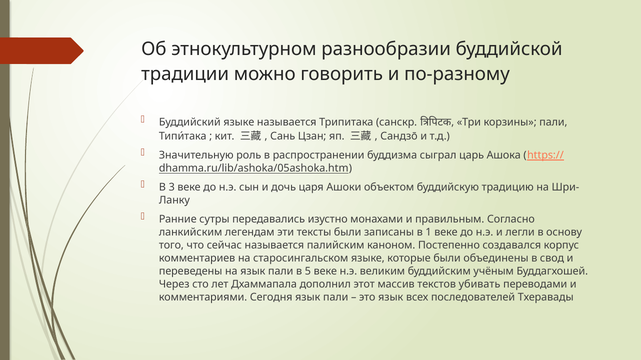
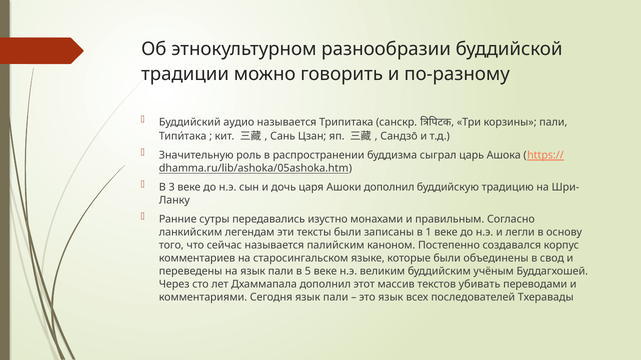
Буддийский языке: языке -> аудио (239, 122)
Ашоки объектом: объектом -> дополнил (389, 187)
